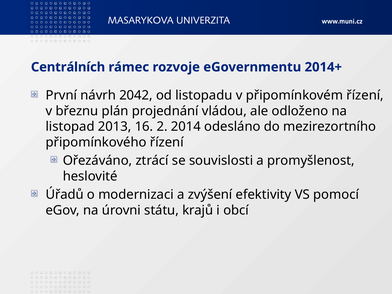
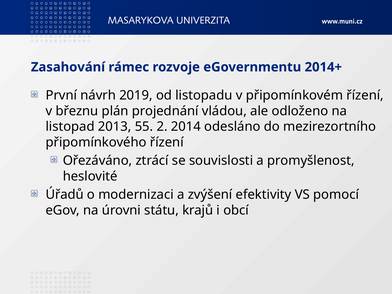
Centrálních: Centrálních -> Zasahování (68, 67)
2042: 2042 -> 2019 (136, 95)
16: 16 -> 55 (144, 127)
